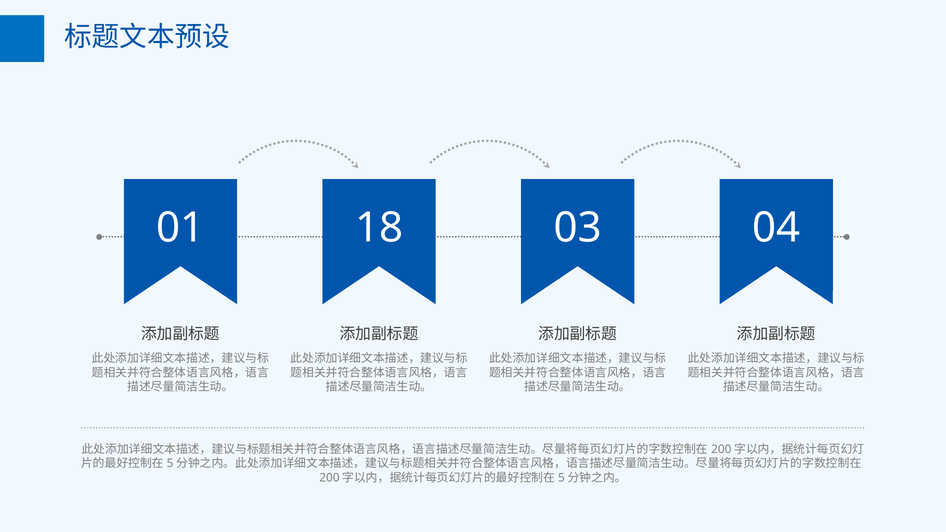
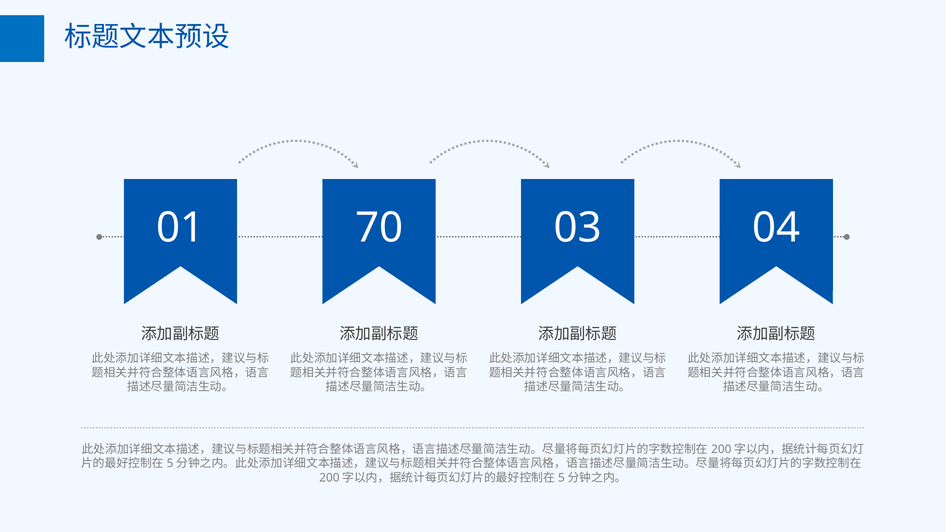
18: 18 -> 70 (379, 228)
